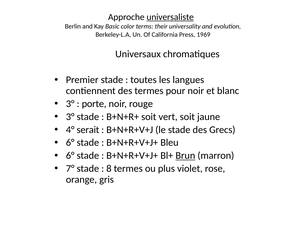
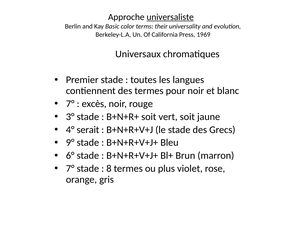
3°: 3° -> 7° (70, 104)
porte: porte -> excès (94, 104)
6°: 6° -> 9° (70, 143)
Brun underline: present -> none (185, 156)
